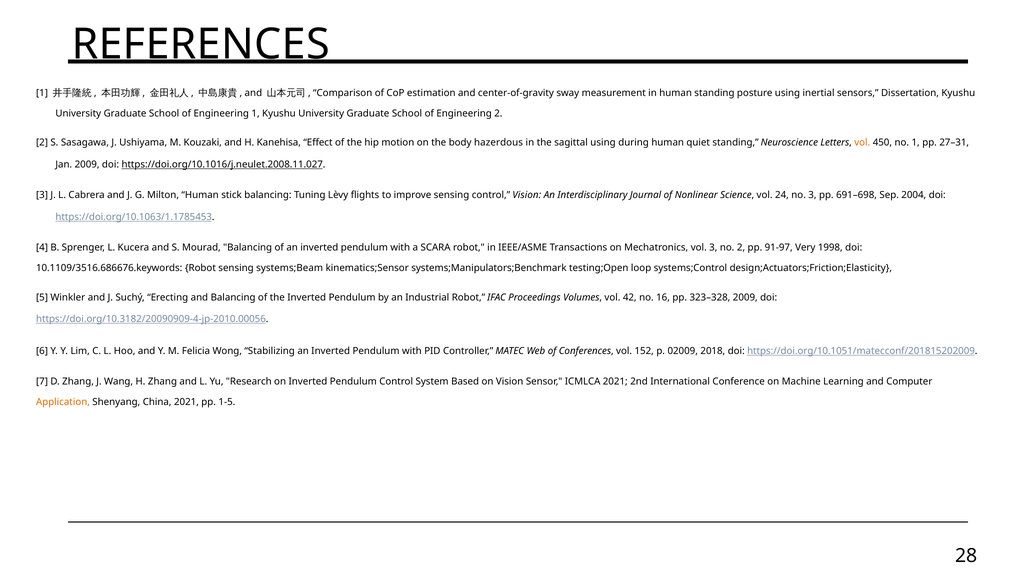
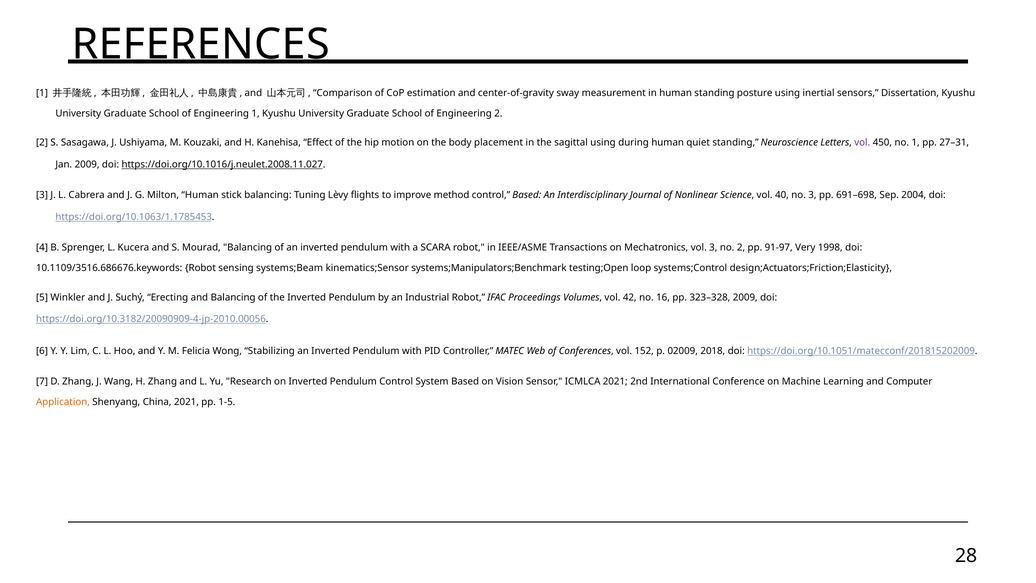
hazerdous: hazerdous -> placement (499, 143)
vol colour: orange -> purple (862, 143)
improve sensing: sensing -> method (452, 195)
control Vision: Vision -> Based (527, 195)
24: 24 -> 40 (782, 195)
